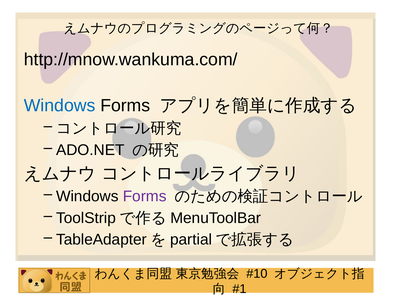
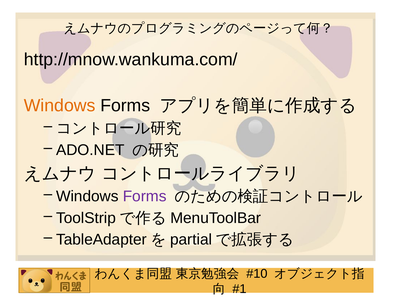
Windows colour: blue -> orange (60, 105)
